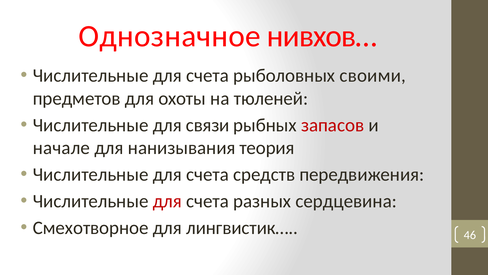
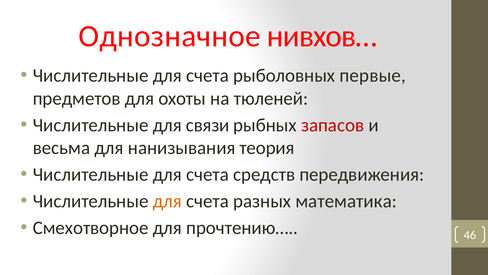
своими: своими -> первые (373, 76)
начале: начале -> весьма (61, 148)
для colour: red -> orange (167, 201)
сердцевина: сердцевина -> математика (346, 201)
лингвистик…: лингвистик… -> прочтению… (242, 227)
